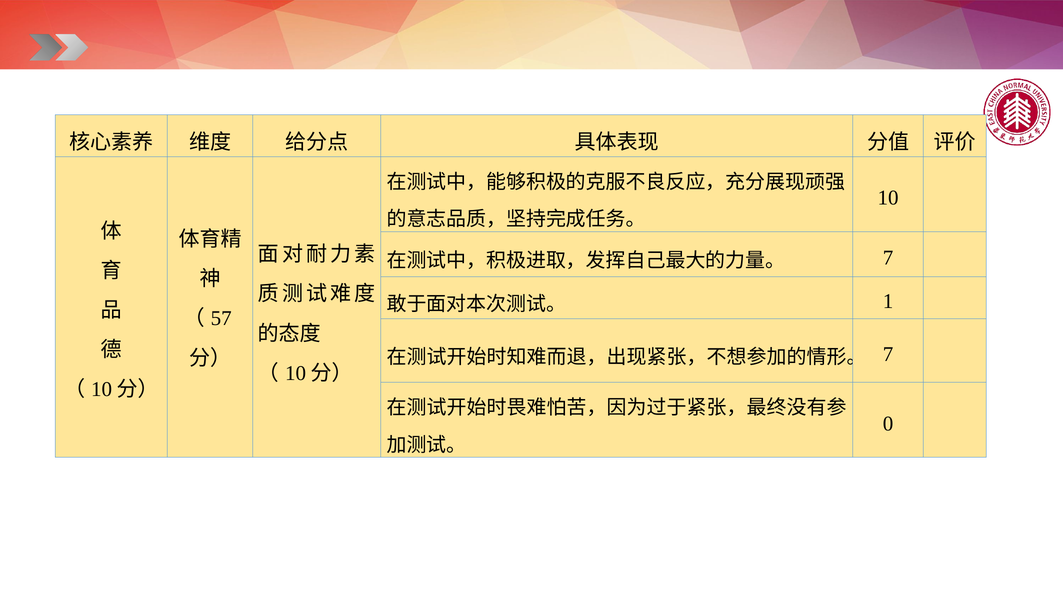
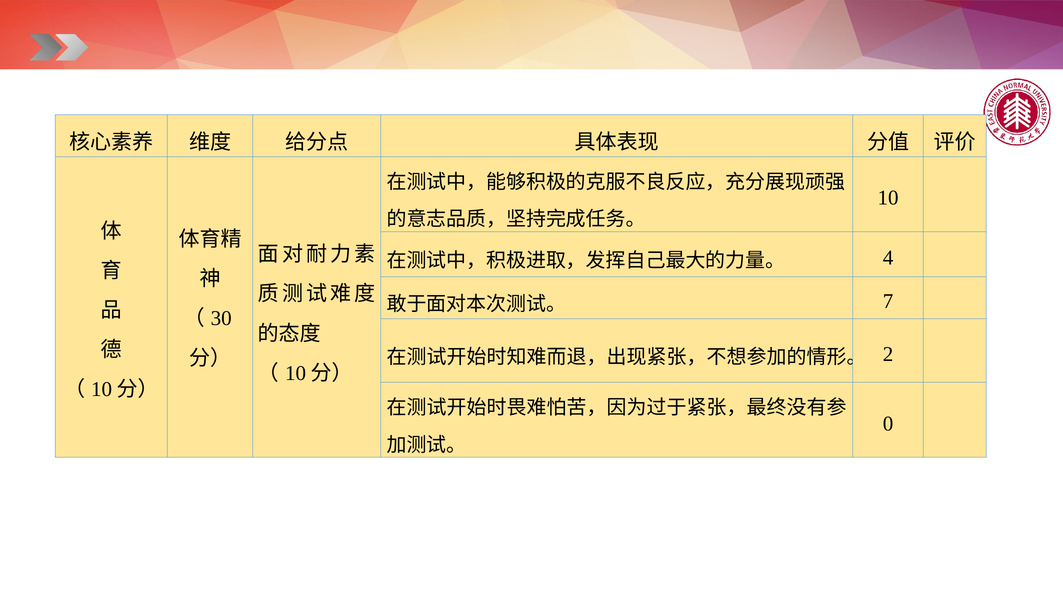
7: 7 -> 4 (888, 258)
1: 1 -> 7 (888, 301)
57: 57 -> 30 (221, 318)
7: 7 -> 2 (888, 354)
